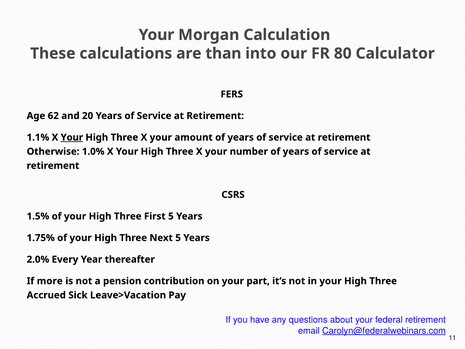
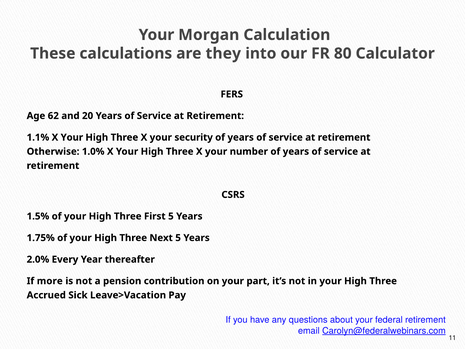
than: than -> they (223, 53)
Your underline: present -> none (72, 137)
amount: amount -> security (194, 137)
